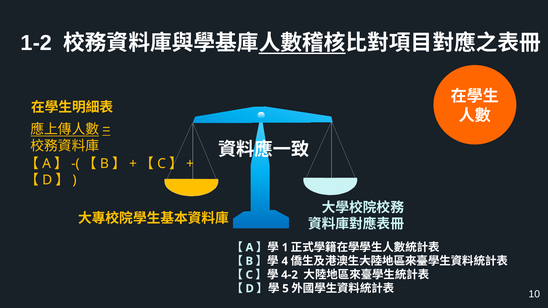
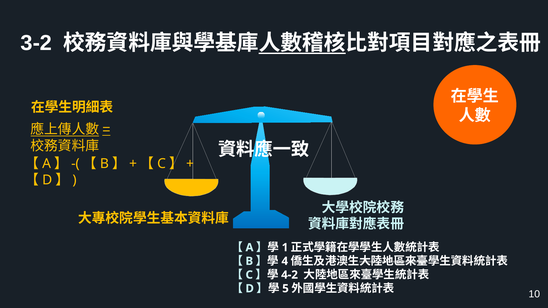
1-2: 1-2 -> 3-2 (36, 43)
